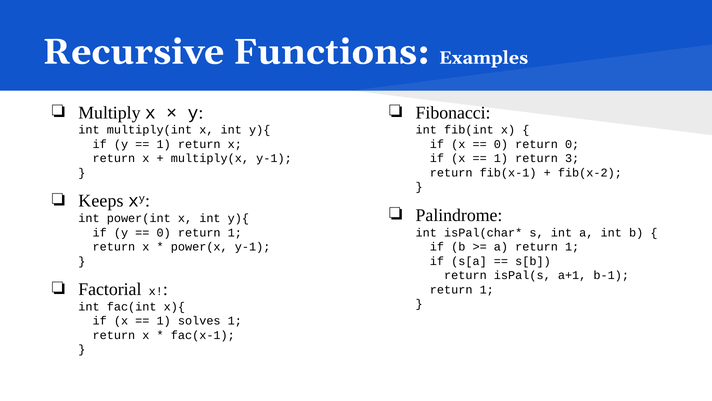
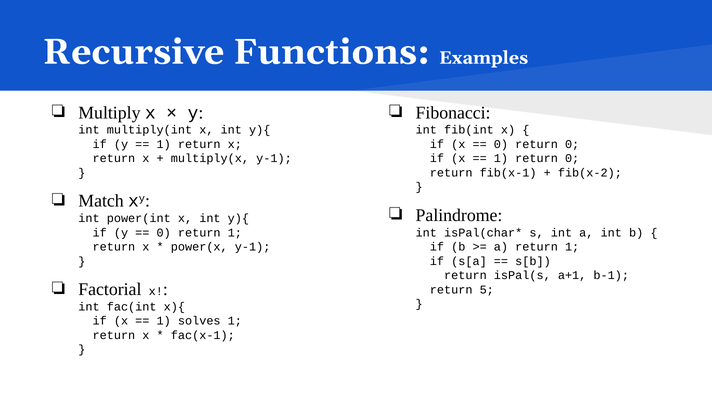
1 return 3: 3 -> 0 (572, 158)
Keeps: Keeps -> Match (101, 201)
1: 1 -> 5 (487, 289)
